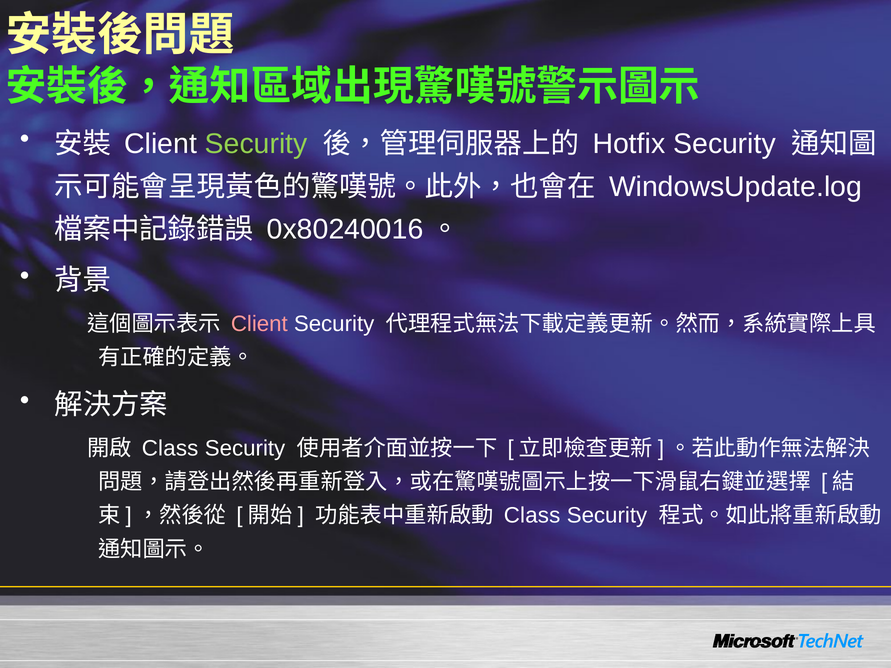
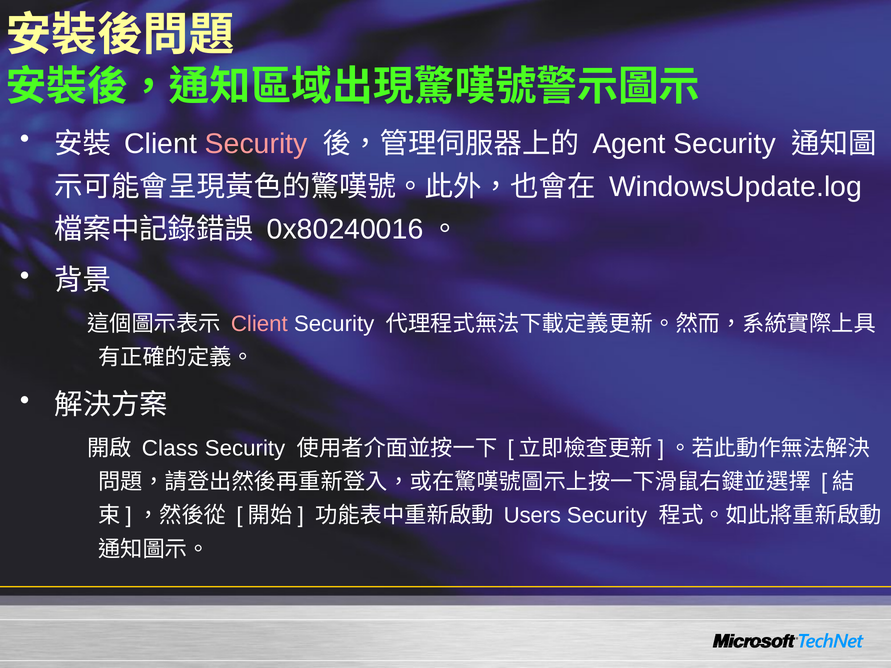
Security colour: light green -> pink (256, 144)
Hotfix: Hotfix -> Agent (629, 144)
Class: Class -> Users (532, 516)
